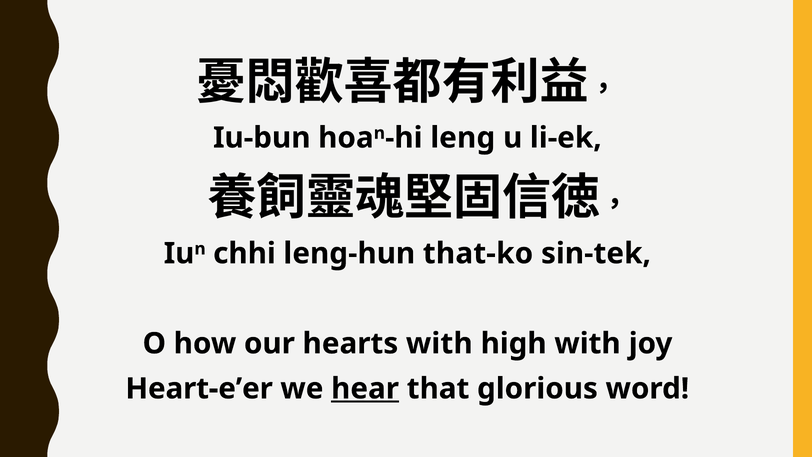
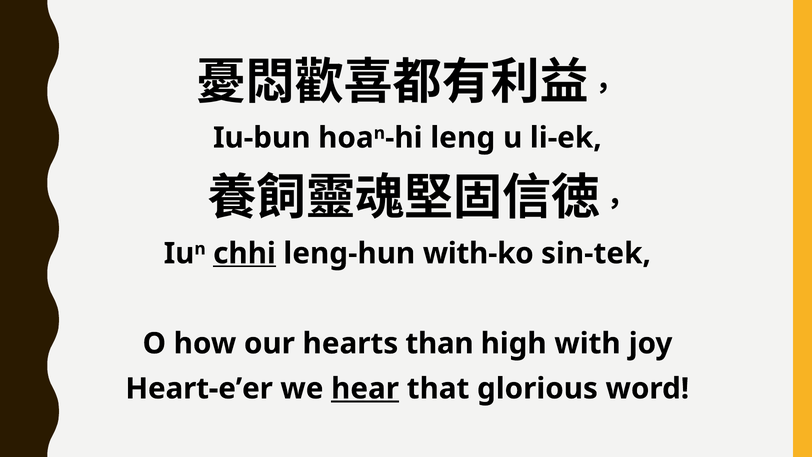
chhi underline: none -> present (244, 253)
that-ko: that-ko -> with-ko (478, 253)
hearts with: with -> than (440, 343)
